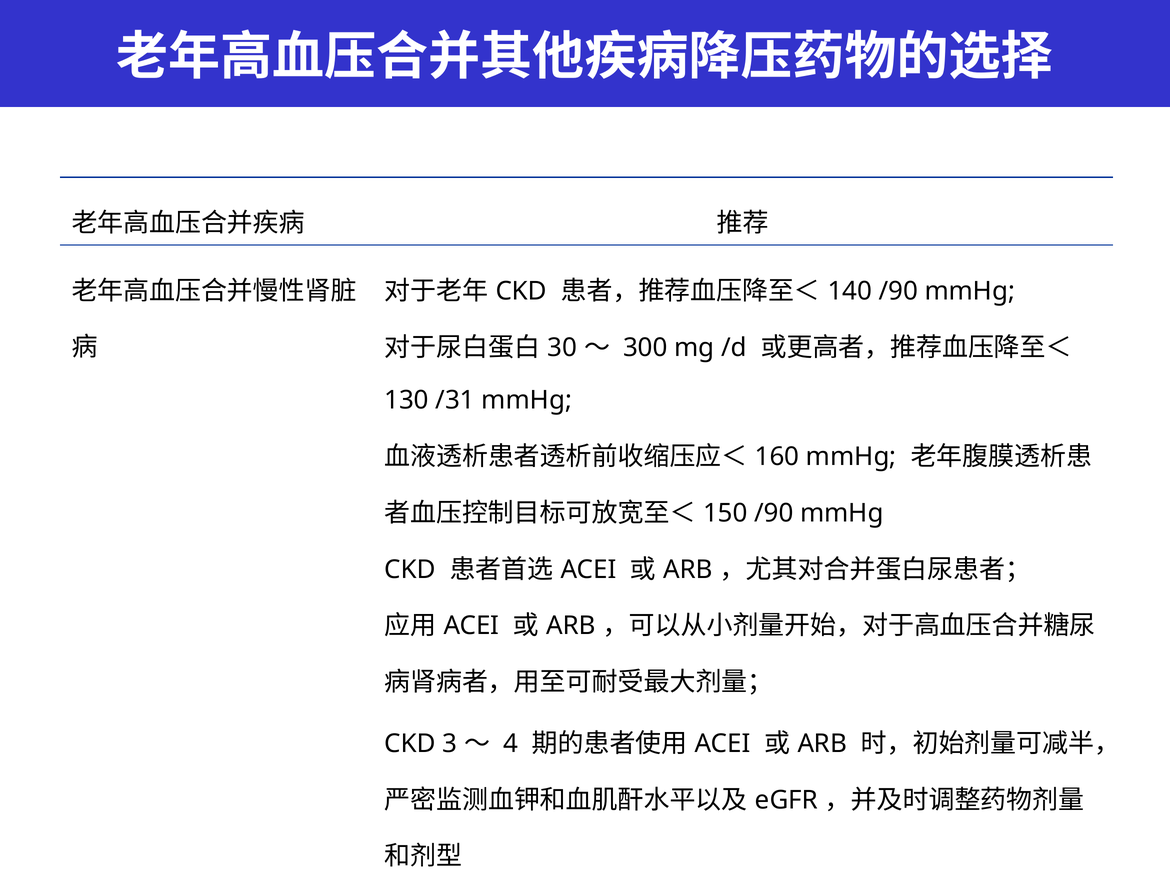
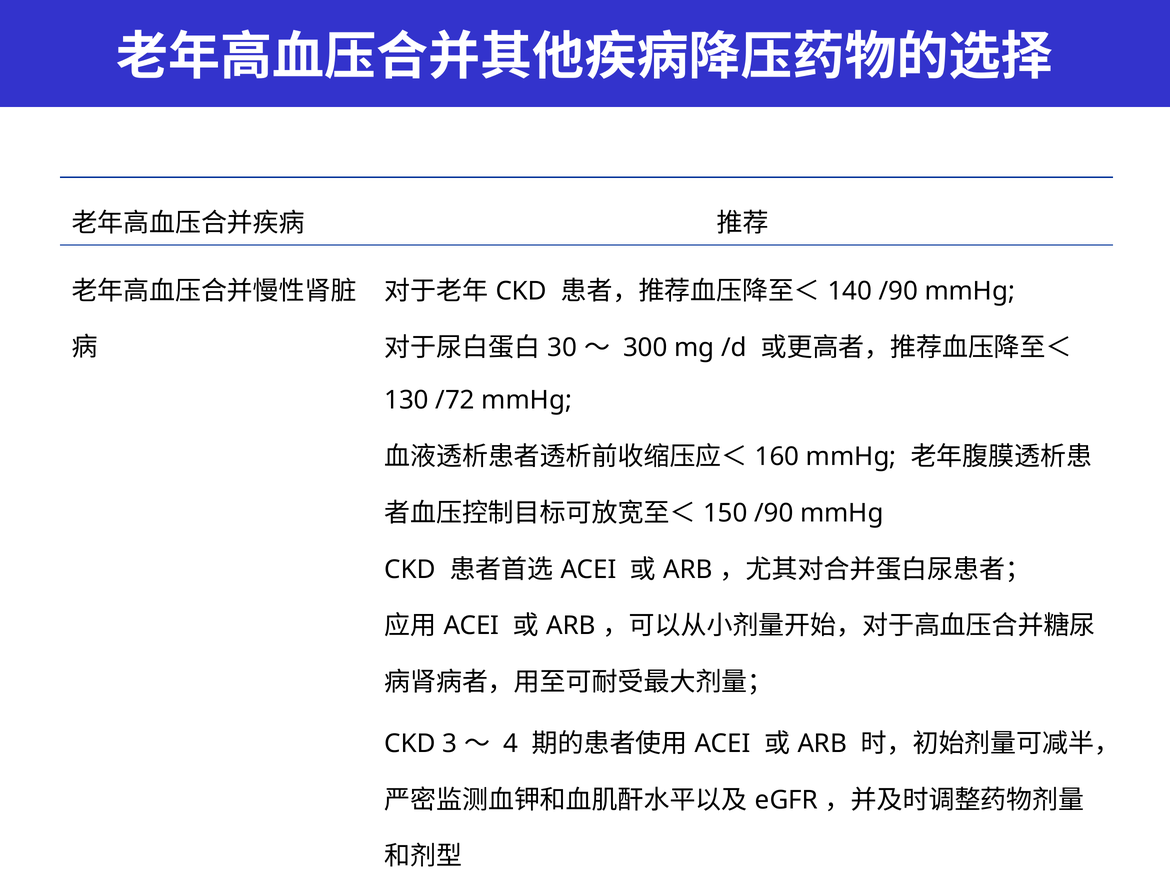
/31: /31 -> /72 (455, 401)
